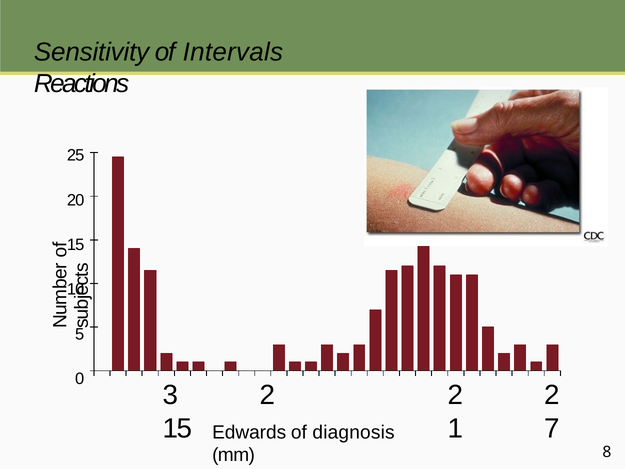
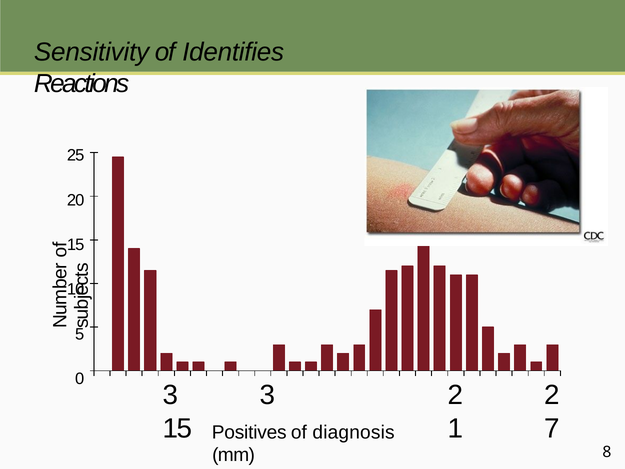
Intervals: Intervals -> Identifies (233, 52)
3 2: 2 -> 3 (268, 395)
Edwards: Edwards -> Positives (249, 432)
